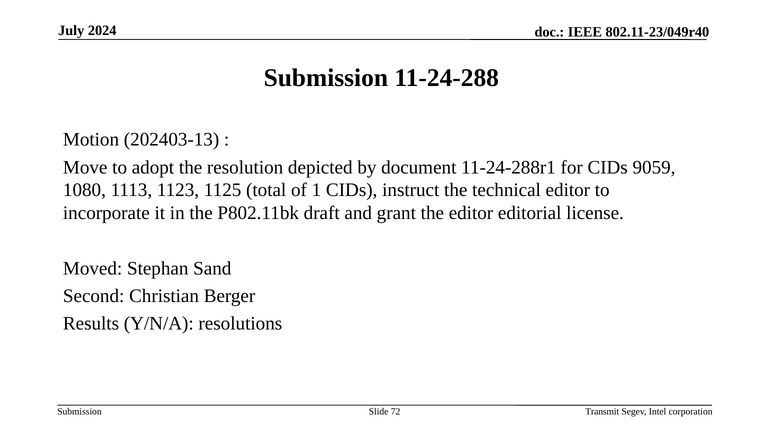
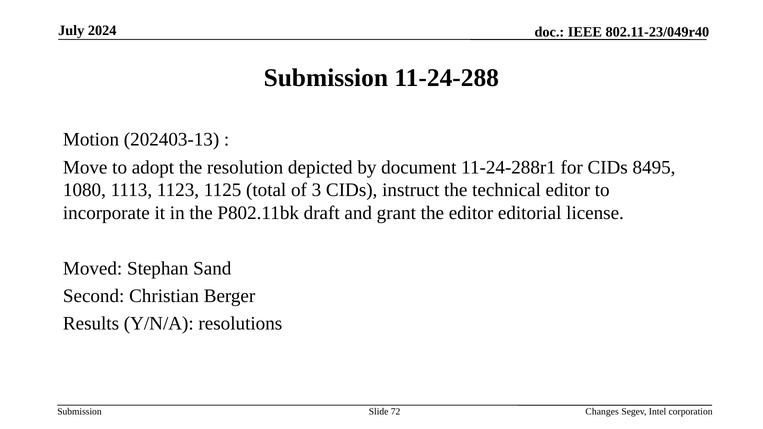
9059: 9059 -> 8495 (654, 167)
1: 1 -> 3 (316, 190)
Transmit: Transmit -> Changes (602, 412)
